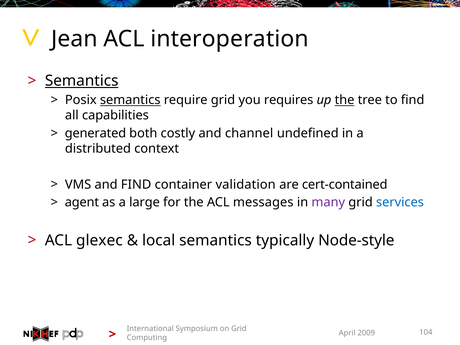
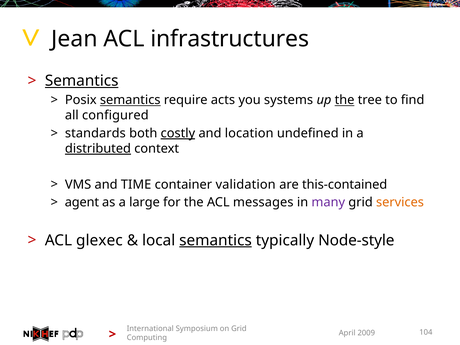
interoperation: interoperation -> infrastructures (230, 39)
require grid: grid -> acts (223, 100)
requires: requires -> systems (289, 100)
capabilities: capabilities -> configured (115, 115)
generated: generated -> standards (95, 133)
costly underline: none -> present (178, 133)
channel: channel -> location (249, 133)
distributed underline: none -> present (98, 149)
and FIND: FIND -> TIME (136, 184)
cert-contained: cert-contained -> this-contained (345, 184)
services colour: blue -> orange (400, 202)
semantics underline: none -> present (216, 240)
